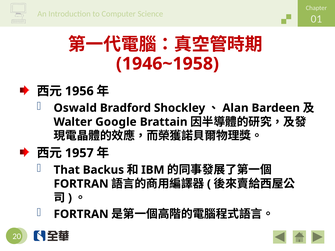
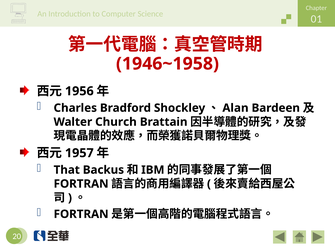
Oswald: Oswald -> Charles (75, 108)
Google: Google -> Church (116, 122)
